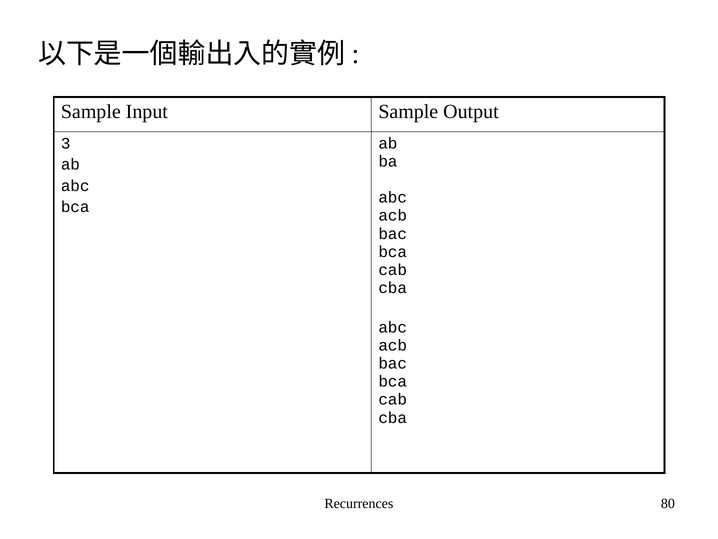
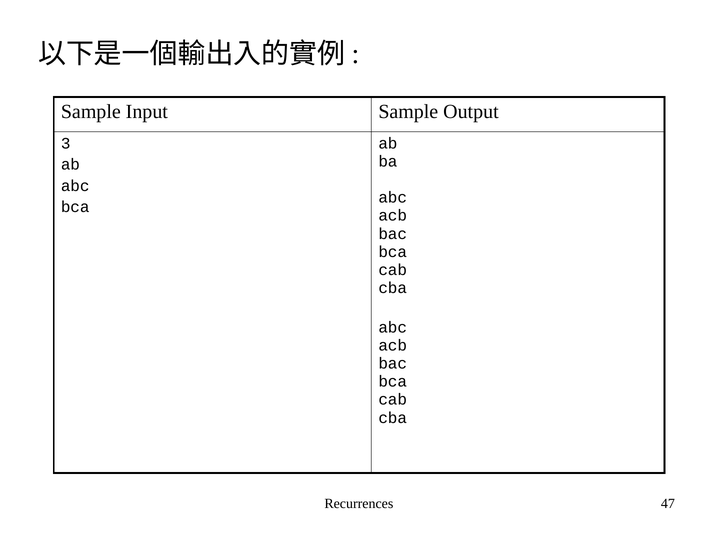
80: 80 -> 47 (668, 503)
